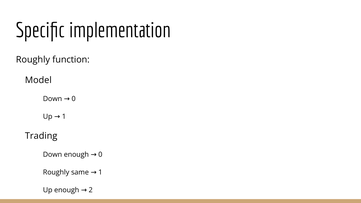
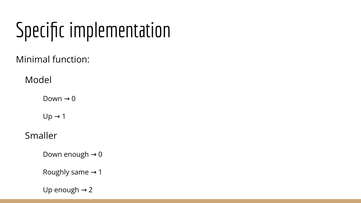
Roughly: Roughly -> Minimal (33, 60)
Trading: Trading -> Smaller (41, 136)
